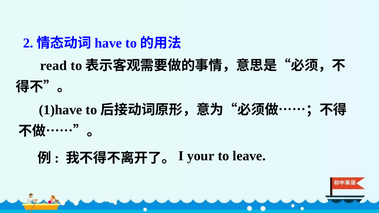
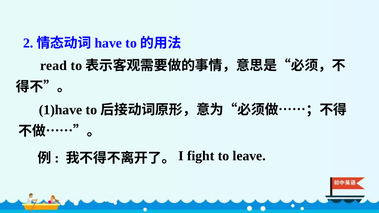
your: your -> fight (201, 156)
